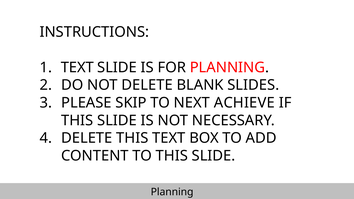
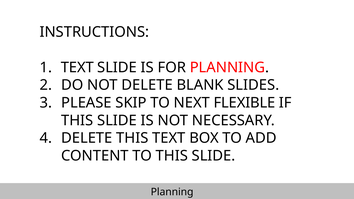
ACHIEVE: ACHIEVE -> FLEXIBLE (244, 103)
